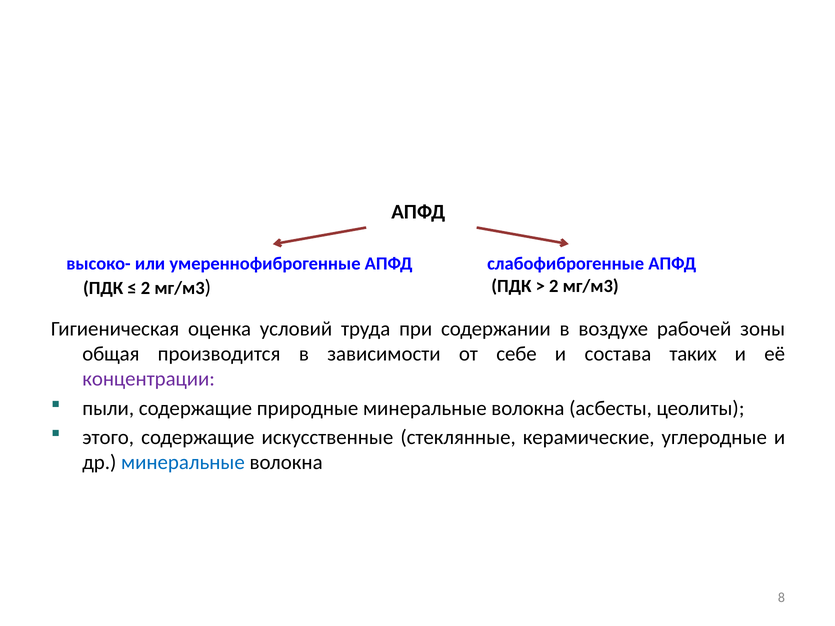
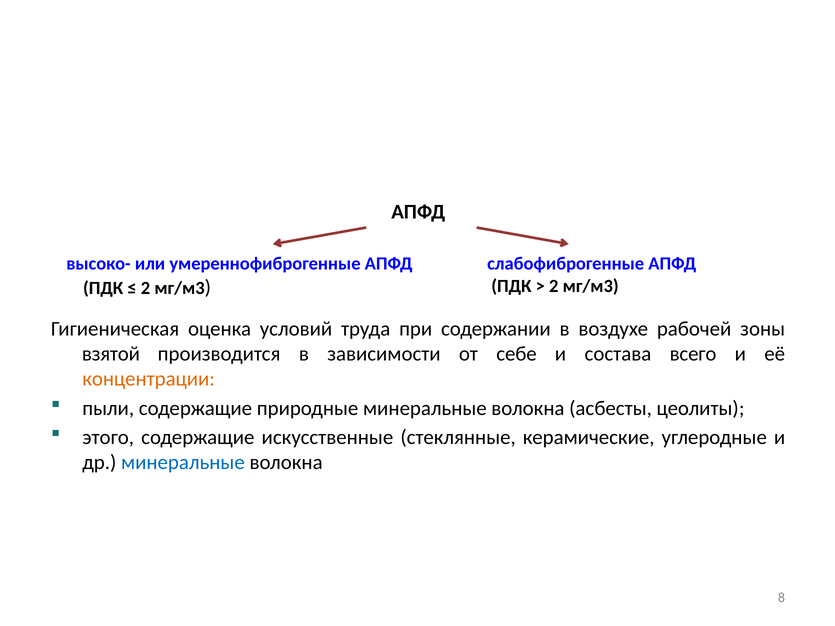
общая: общая -> взятой (111, 354)
таких: таких -> всего (693, 354)
концентрации colour: purple -> orange (149, 379)
